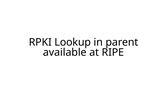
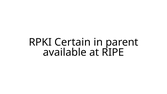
Lookup: Lookup -> Certain (73, 42)
